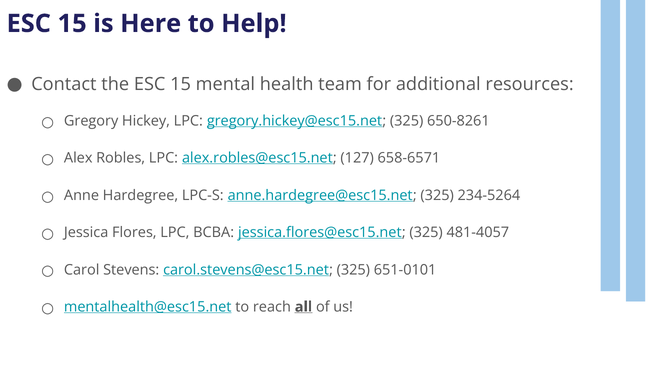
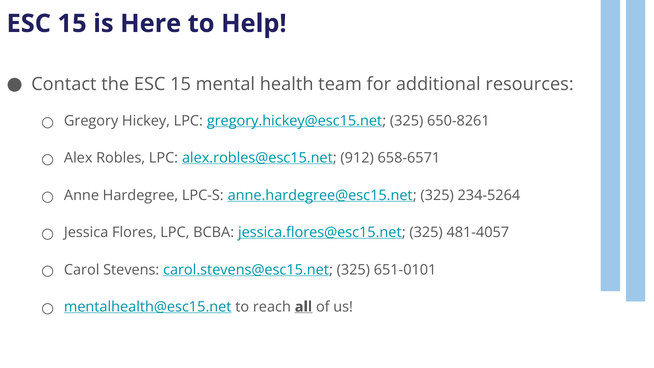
127: 127 -> 912 (357, 158)
